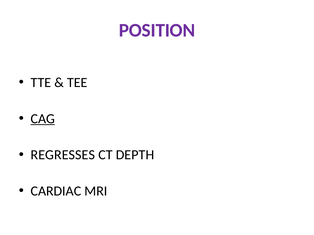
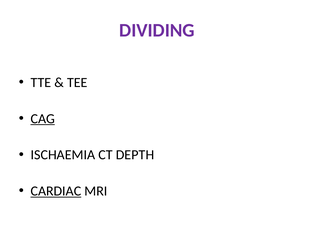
POSITION: POSITION -> DIVIDING (157, 30)
REGRESSES: REGRESSES -> ISCHAEMIA (63, 155)
CARDIAC underline: none -> present (56, 192)
